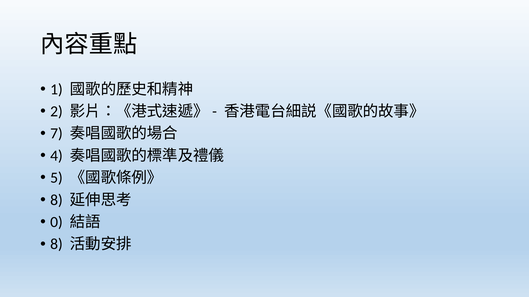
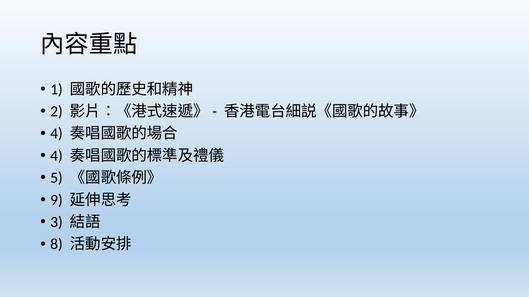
7: 7 -> 4 (56, 134)
8: 8 -> 9 (56, 200)
0: 0 -> 3 (56, 223)
